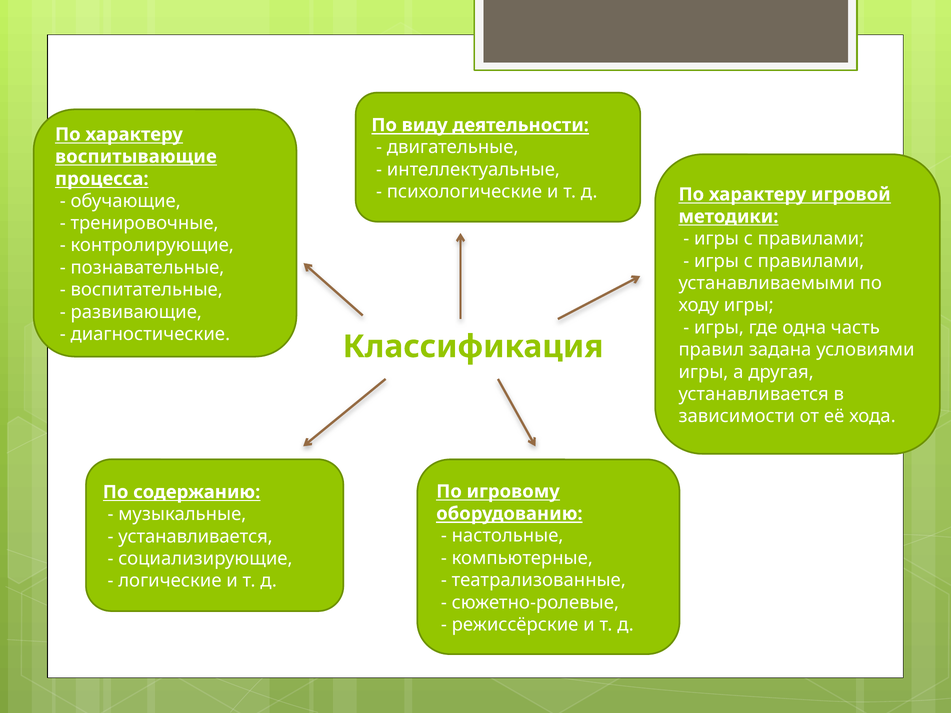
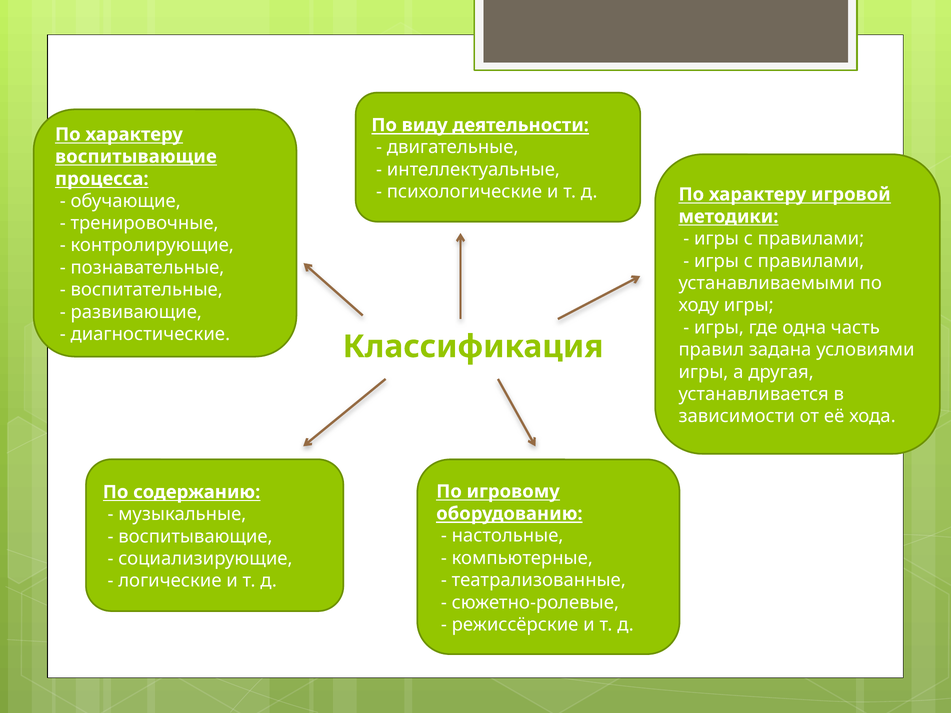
устанавливается: устанавливается -> воспитывающие (195, 537)
